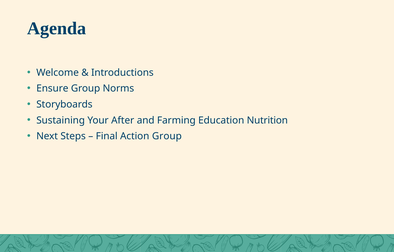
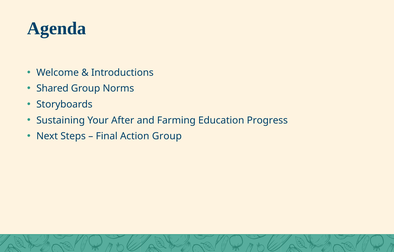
Ensure: Ensure -> Shared (52, 89)
Nutrition: Nutrition -> Progress (267, 120)
